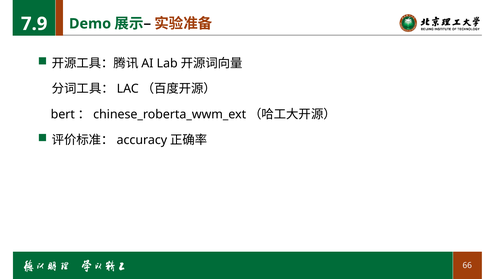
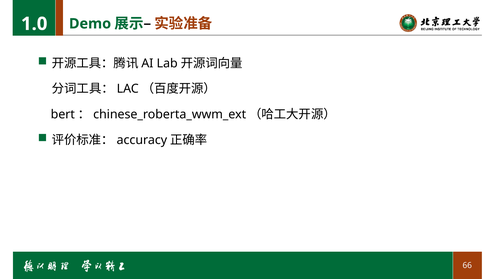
7.9: 7.9 -> 1.0 (34, 24)
